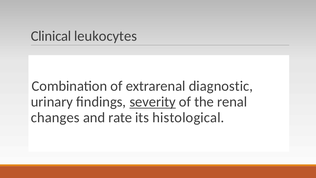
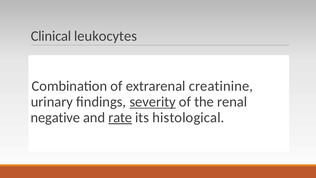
diagnostic: diagnostic -> creatinine (221, 86)
changes: changes -> negative (55, 117)
rate underline: none -> present (120, 117)
